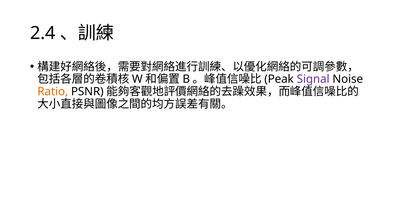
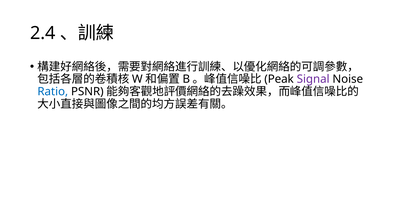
Ratio colour: orange -> blue (53, 91)
